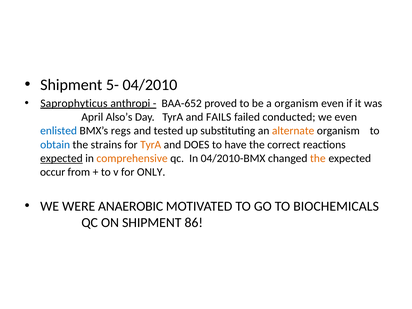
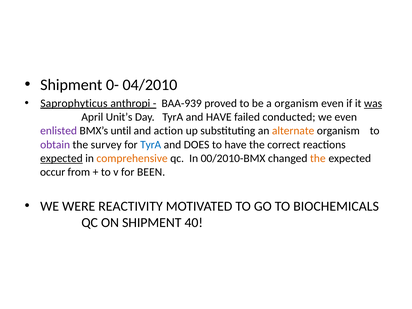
5-: 5- -> 0- (112, 85)
BAA-652: BAA-652 -> BAA-939 (182, 103)
was underline: none -> present (373, 103)
Also’s: Also’s -> Unit’s (119, 117)
and FAILS: FAILS -> HAVE (219, 117)
enlisted colour: blue -> purple (59, 131)
regs: regs -> until (121, 131)
tested: tested -> action (168, 131)
obtain colour: blue -> purple (55, 145)
strains: strains -> survey (106, 145)
TyrA colour: orange -> blue (151, 145)
04/2010-BMX: 04/2010-BMX -> 00/2010-BMX (233, 158)
ONLY: ONLY -> BEEN (151, 172)
ANAEROBIC: ANAEROBIC -> REACTIVITY (131, 206)
86: 86 -> 40 (194, 223)
